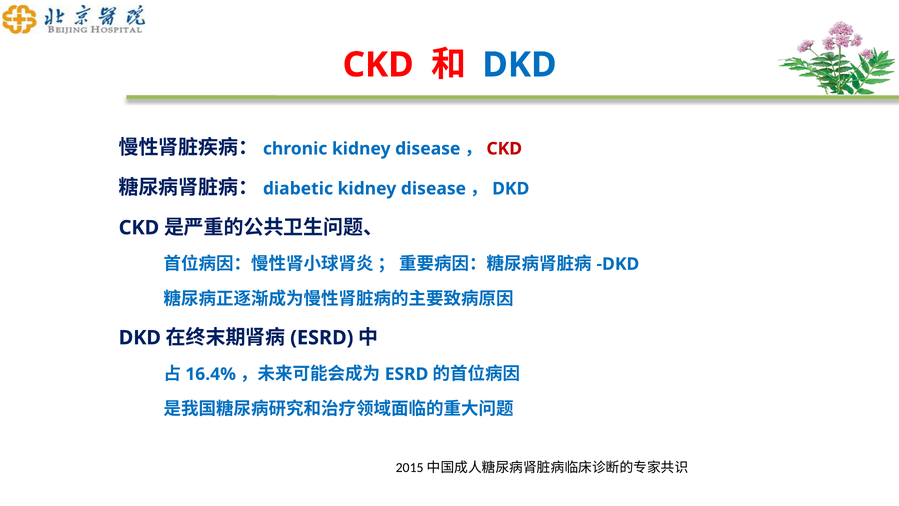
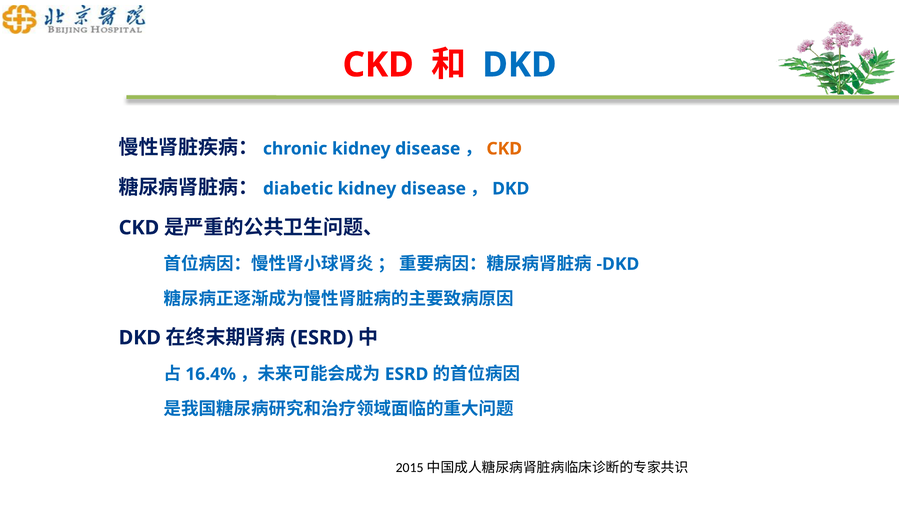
CKD colour: red -> orange (504, 149)
